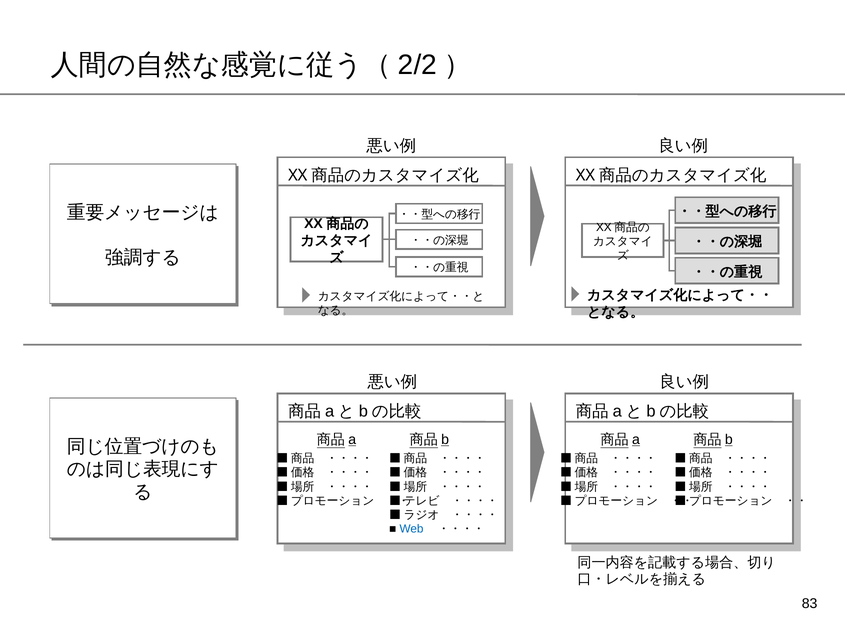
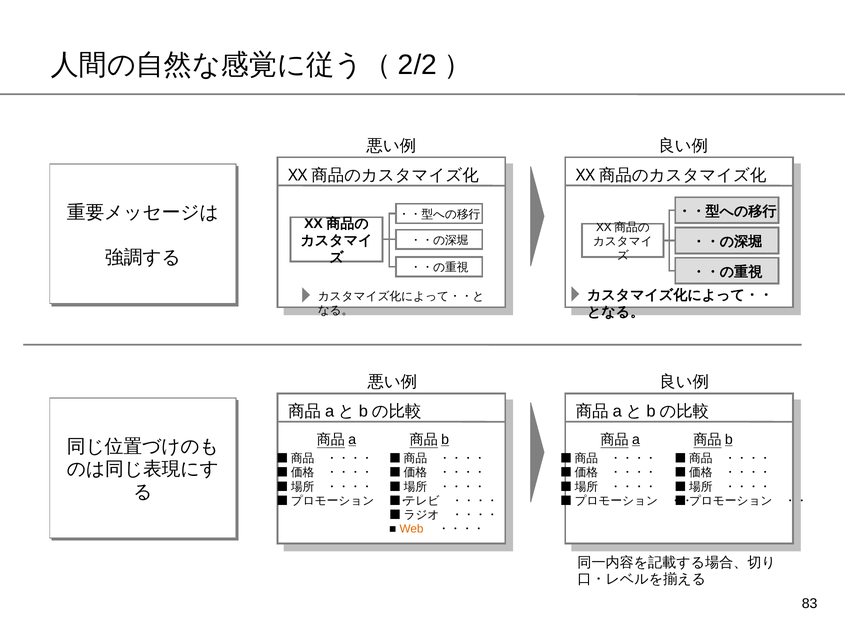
Web colour: blue -> orange (411, 529)
